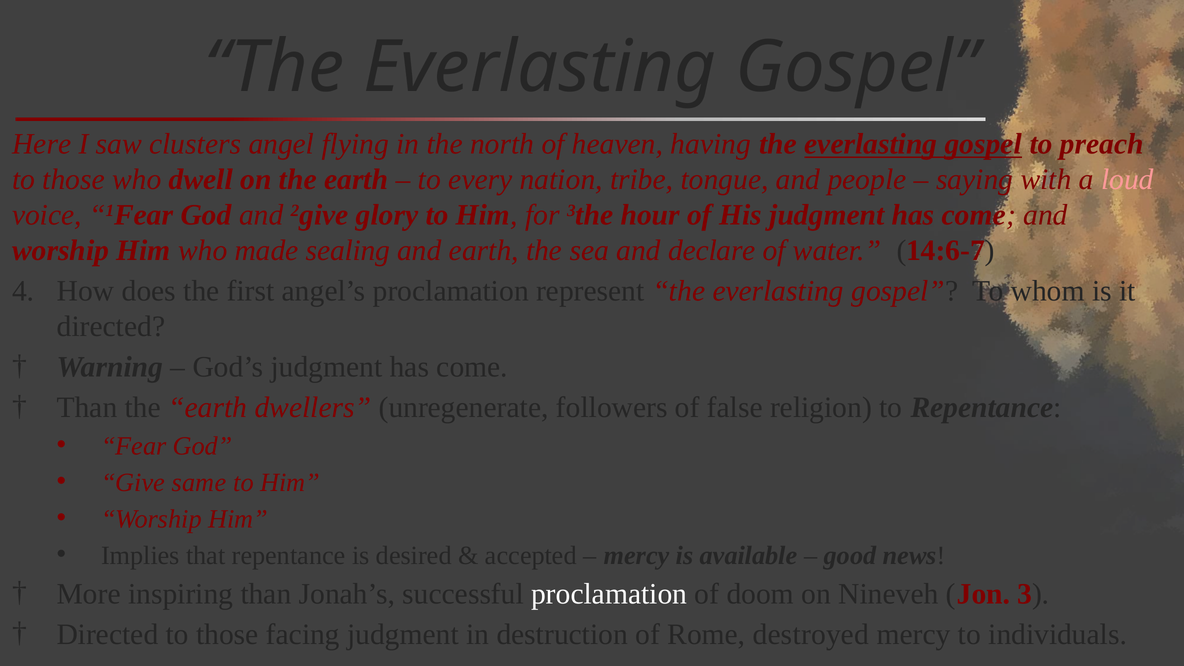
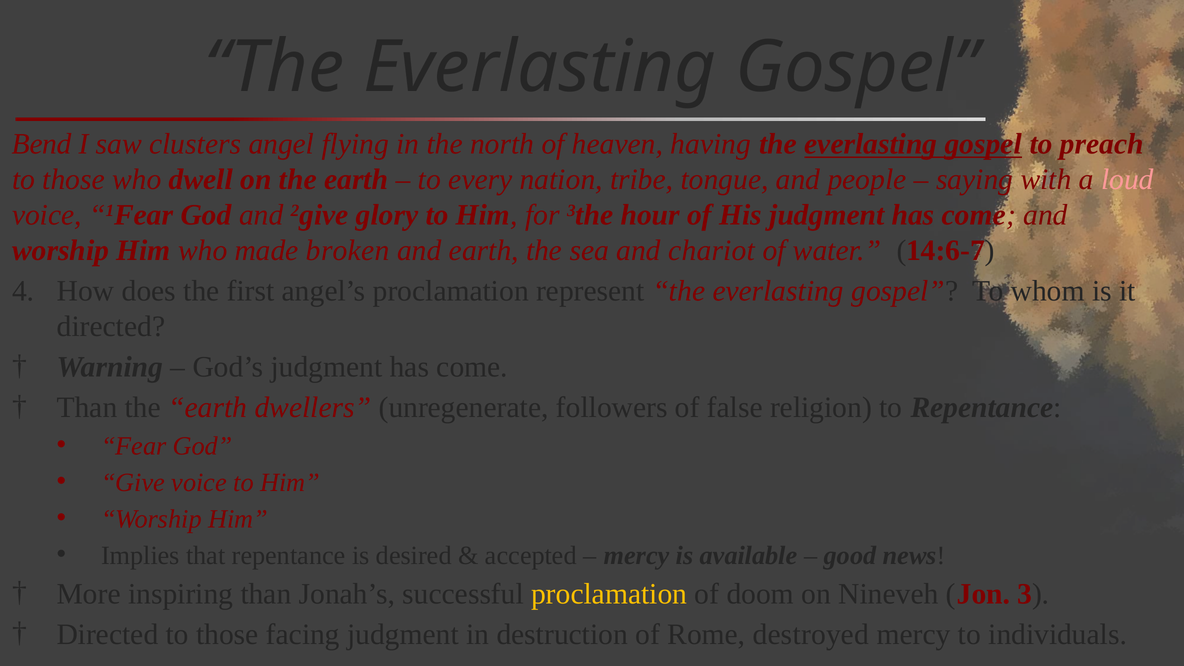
Here: Here -> Bend (42, 144)
sealing: sealing -> broken (348, 251)
declare: declare -> chariot (712, 251)
Give same: same -> voice (199, 482)
proclamation colour: white -> yellow (609, 594)
